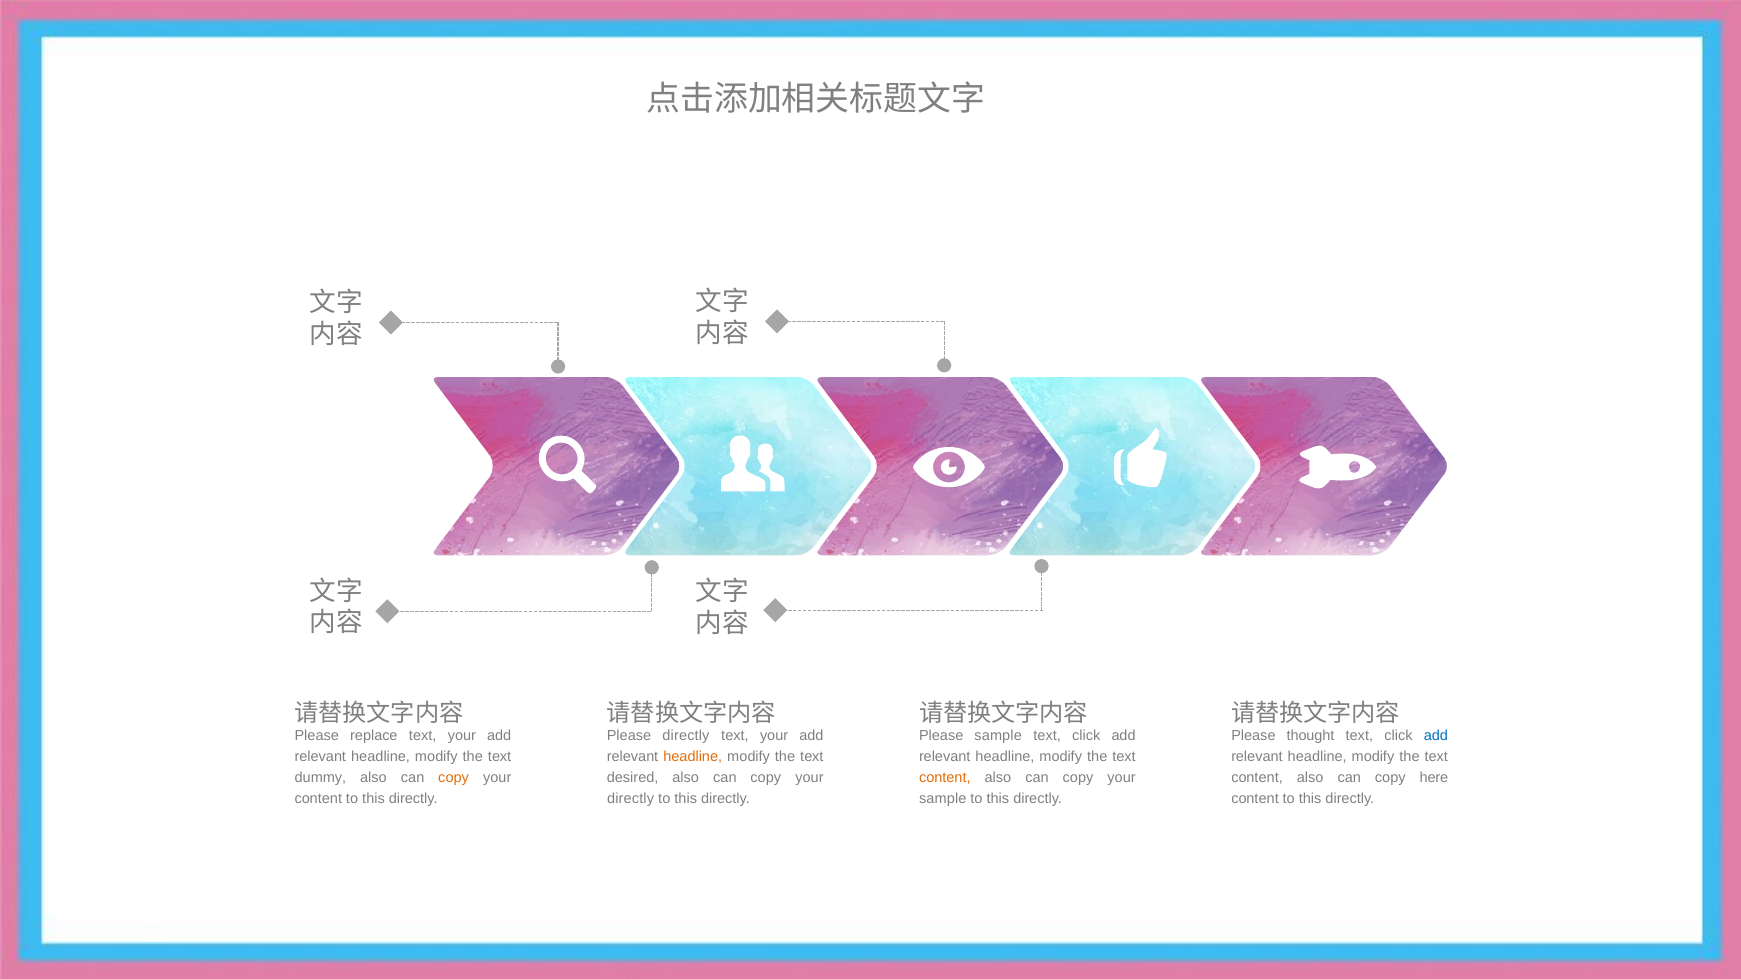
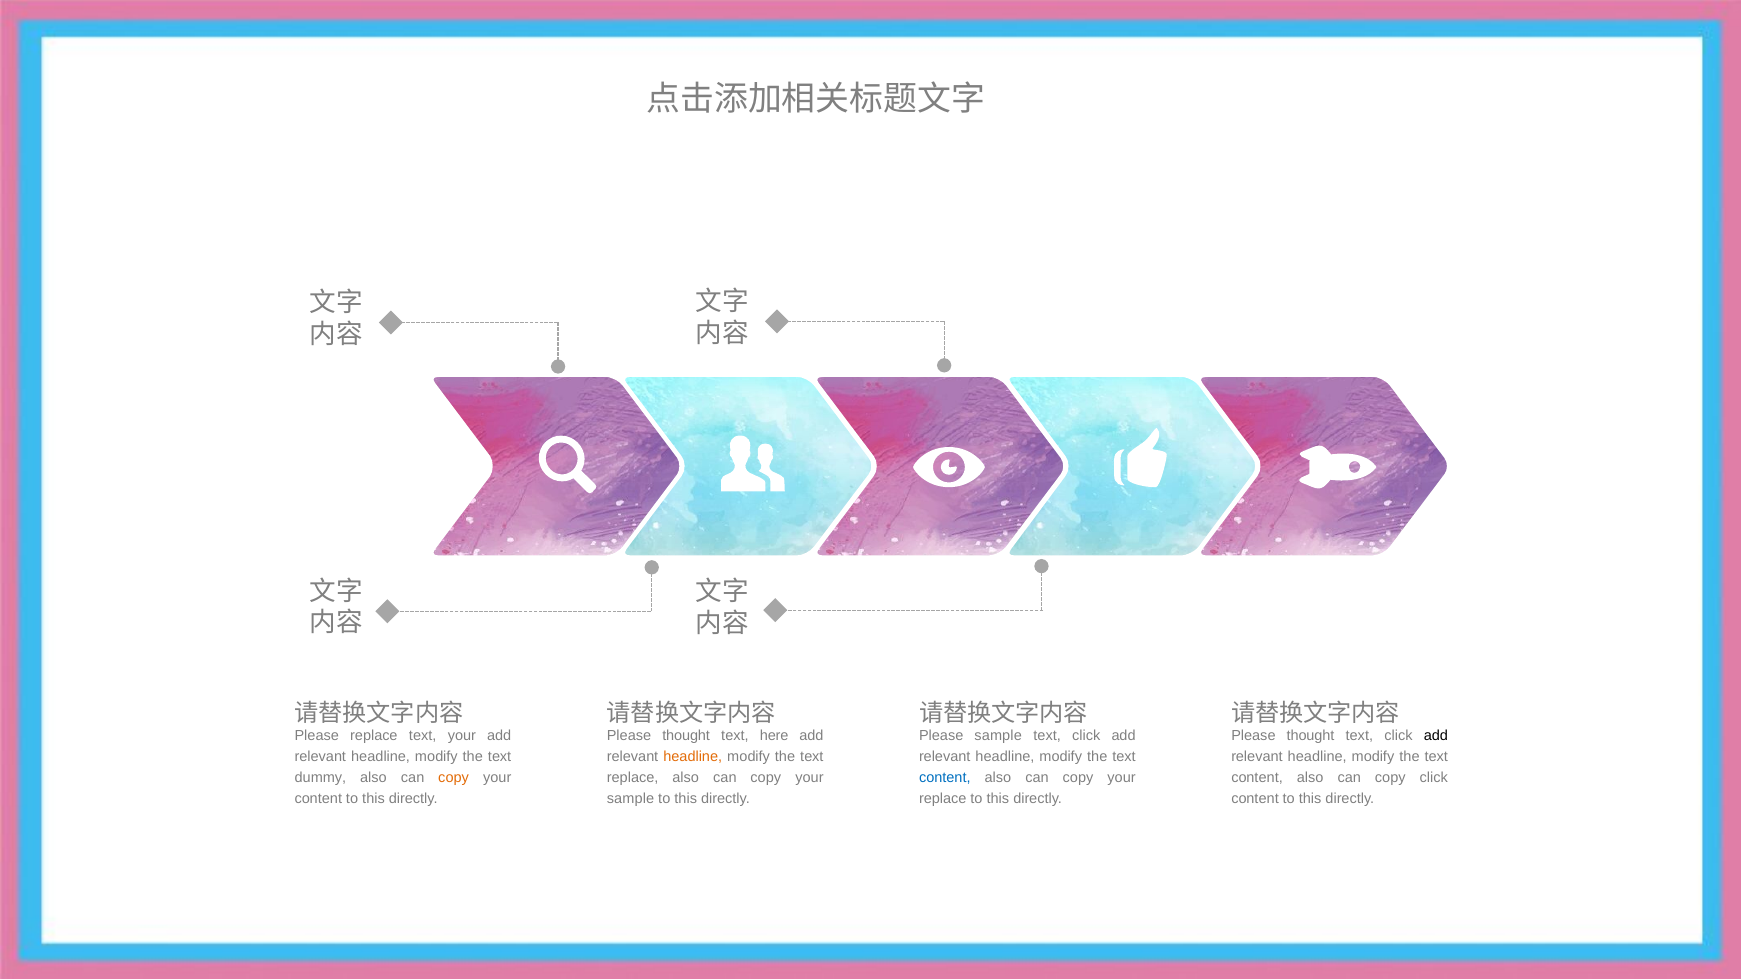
directly: directly -> thought (686, 736)
your: your -> here (774, 736)
add colour: blue -> black (1436, 736)
desired: desired -> replace (633, 778)
content colour: orange -> blue (945, 778)
copy here: here -> click (1434, 778)
directly: directly -> sample (631, 799)
sample: sample -> replace (943, 799)
